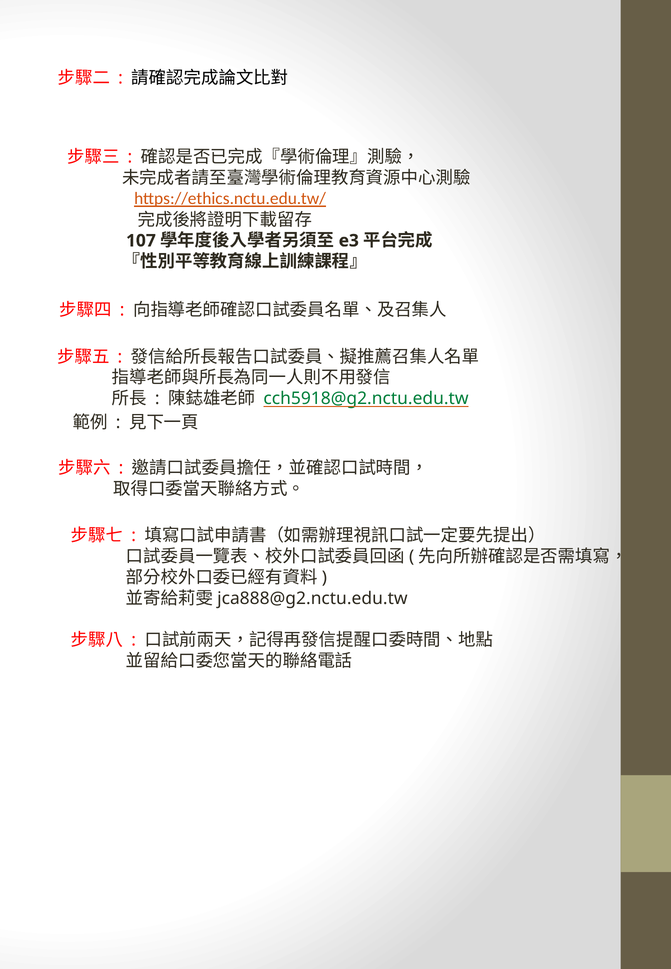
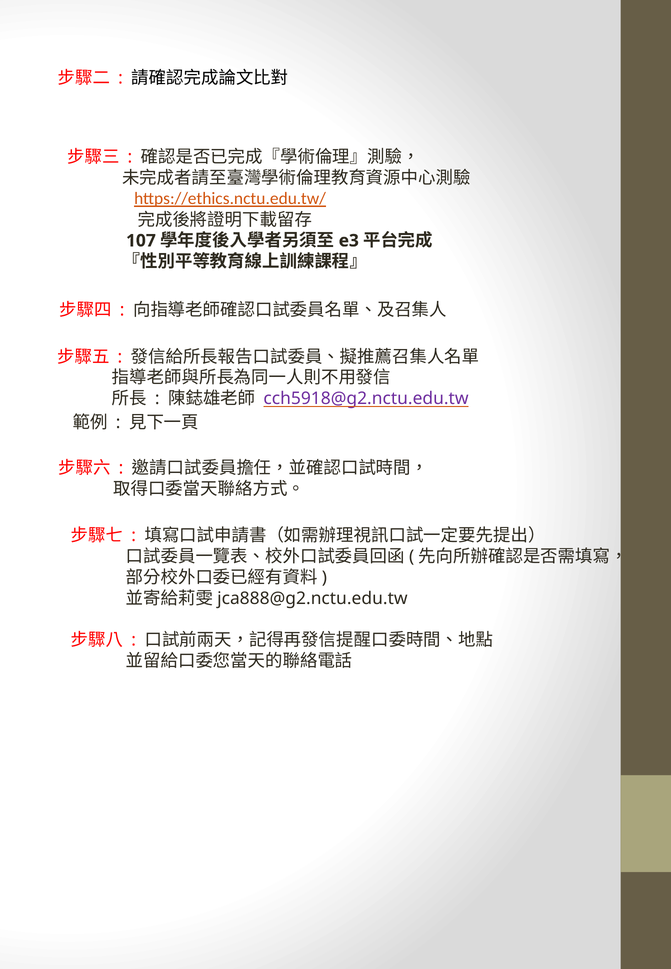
cch5918@g2.nctu.edu.tw colour: green -> purple (366, 399)
